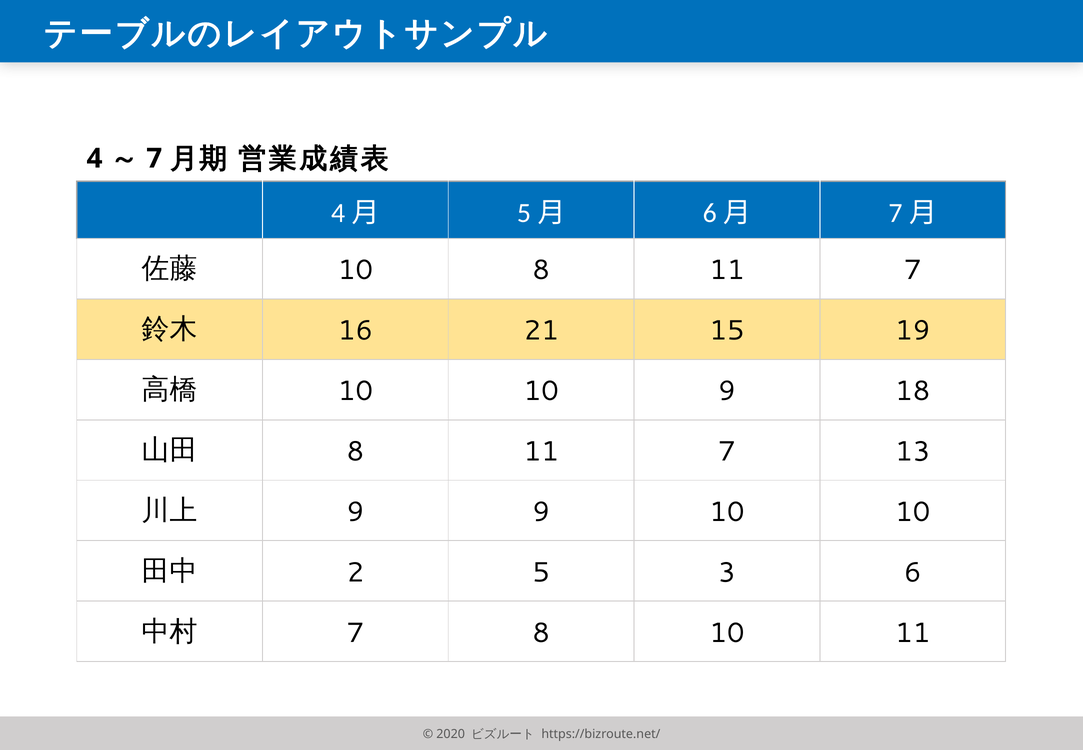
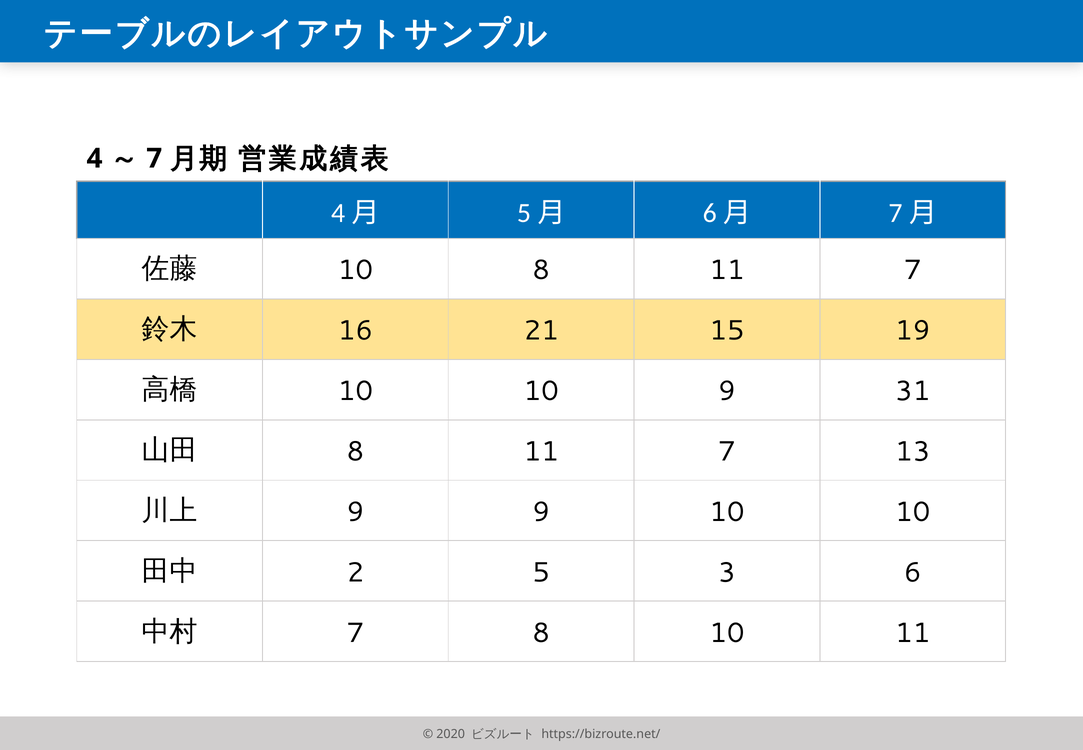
18: 18 -> 31 (913, 391)
